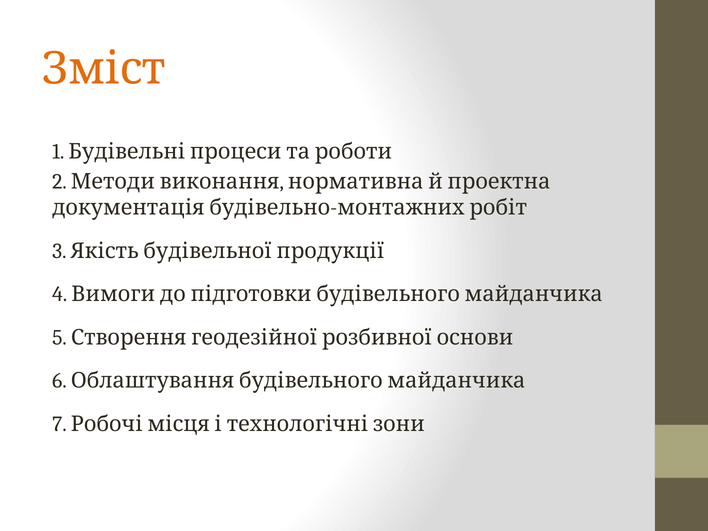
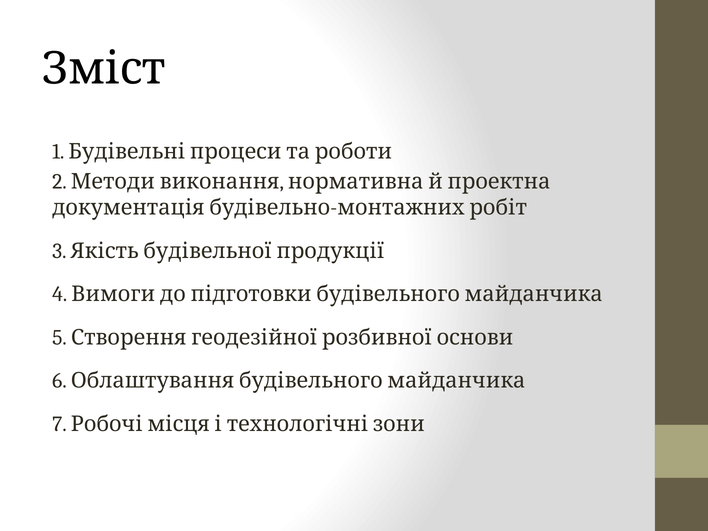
Зміст colour: orange -> black (104, 69)
